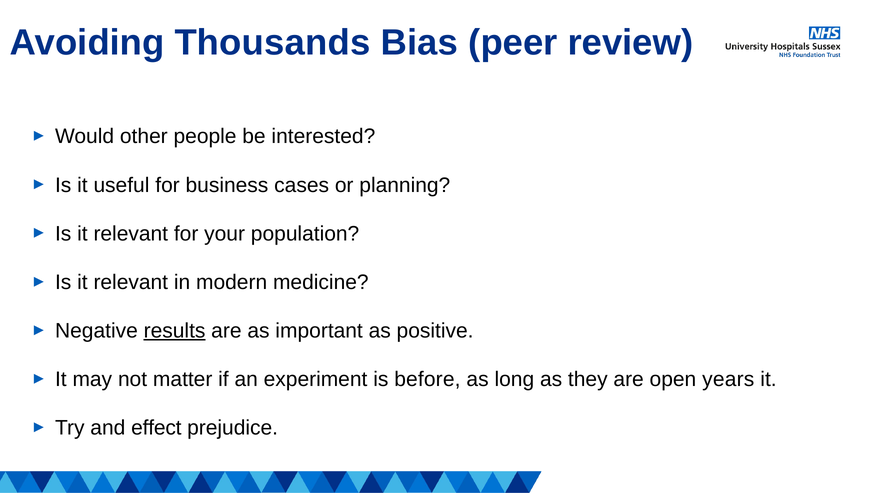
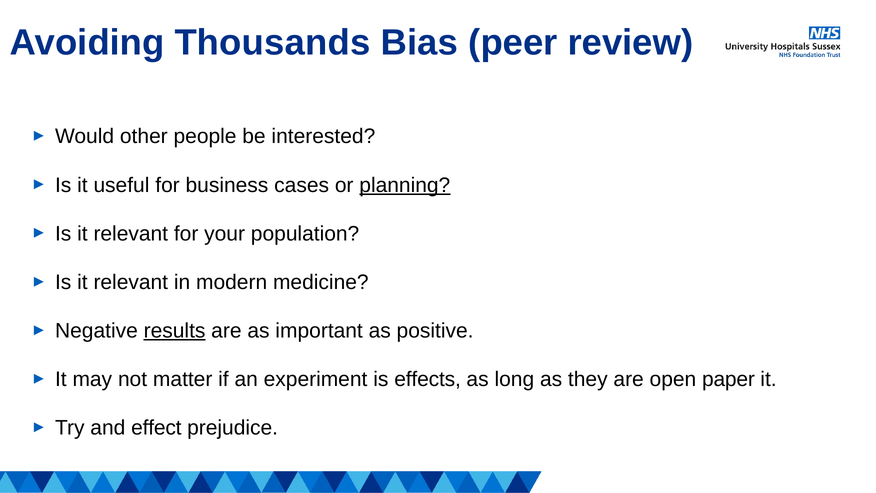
planning underline: none -> present (405, 185)
before: before -> effects (428, 379)
years: years -> paper (728, 379)
